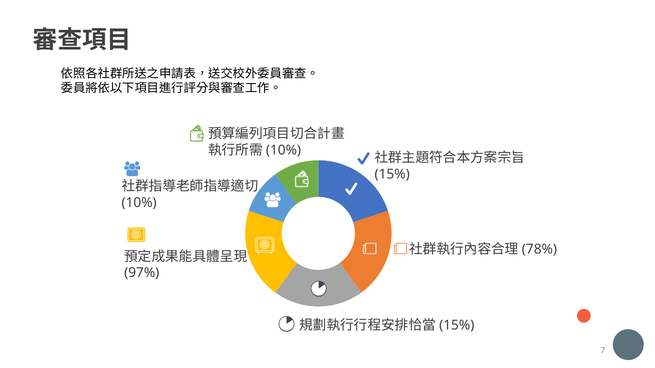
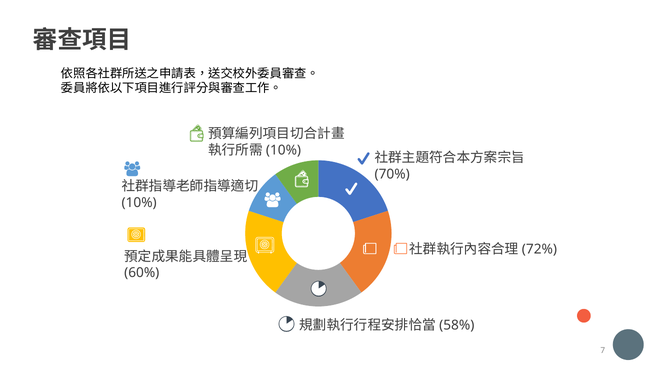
15%: 15% -> 70% (392, 175)
78%: 78% -> 72% (539, 249)
97%: 97% -> 60% (142, 273)
15%: 15% -> 58% (457, 326)
